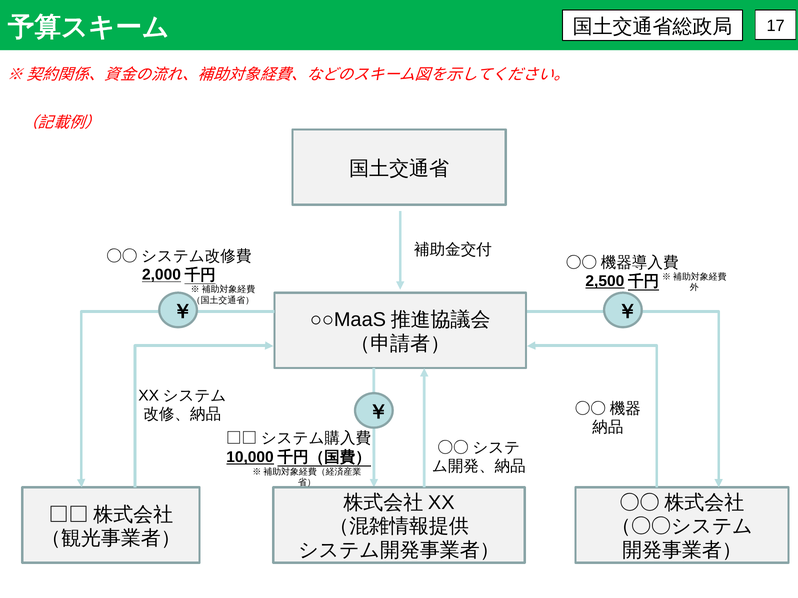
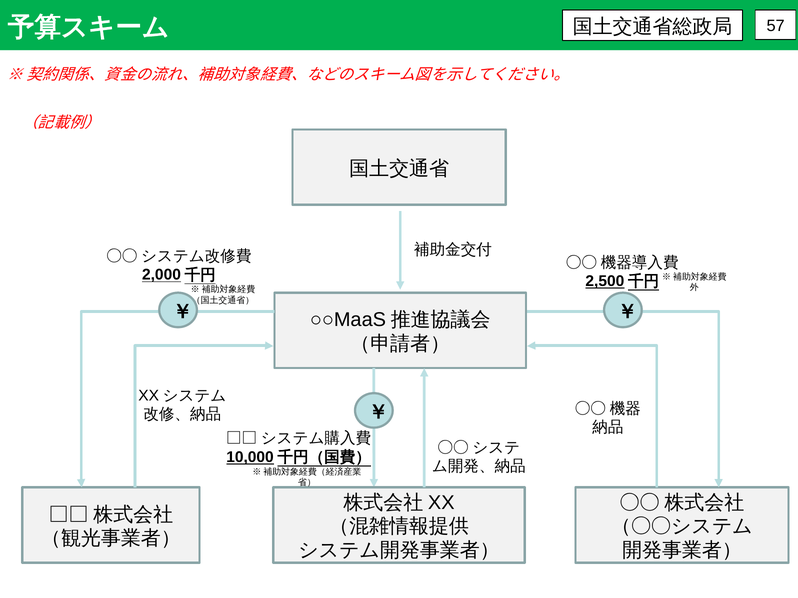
17: 17 -> 57 (776, 26)
